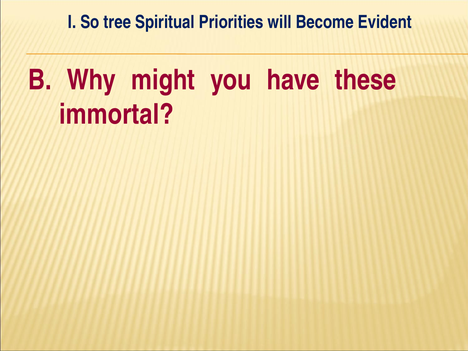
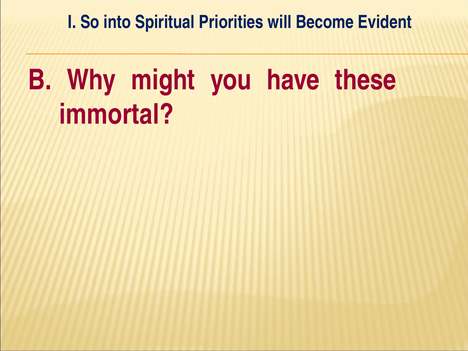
tree: tree -> into (117, 22)
